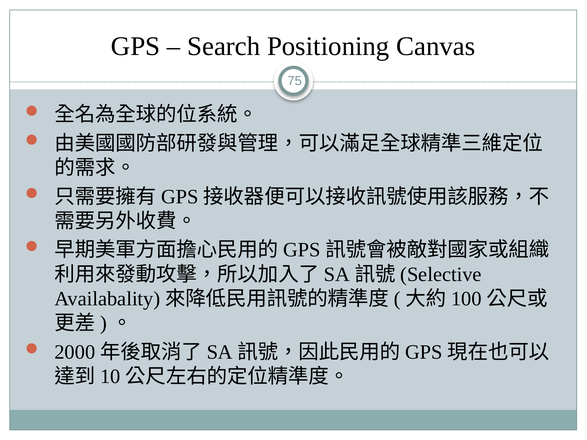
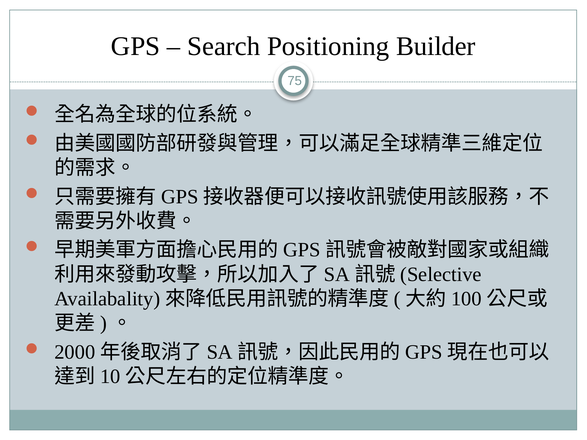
Canvas: Canvas -> Builder (436, 46)
